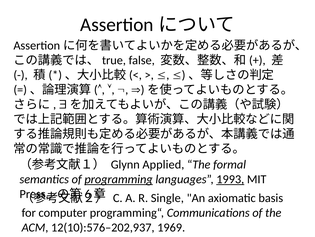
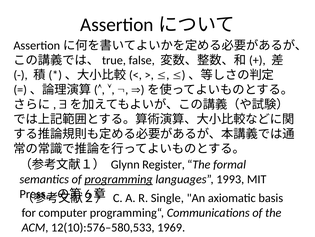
Applied: Applied -> Register (164, 164)
1993 underline: present -> none (230, 179)
12(10):576–202,937: 12(10):576–202,937 -> 12(10):576–580,533 (103, 227)
